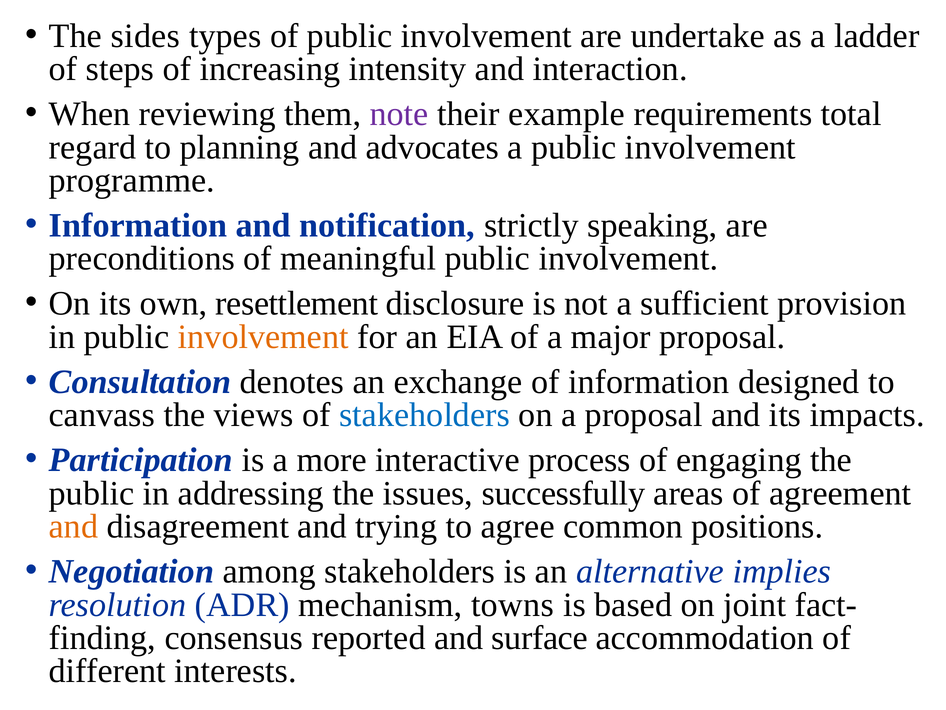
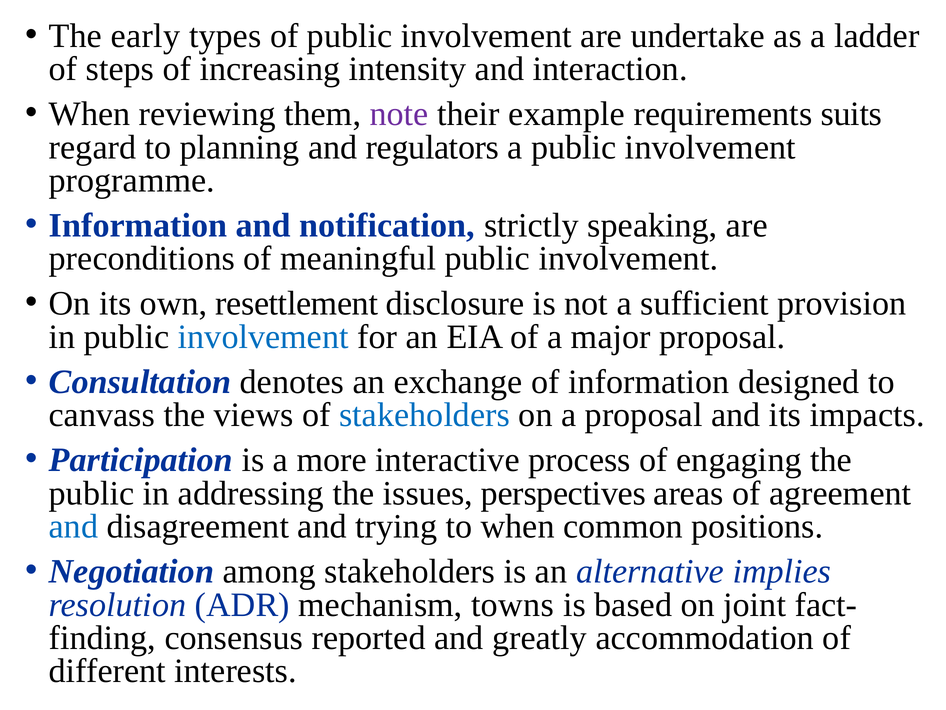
sides: sides -> early (145, 36)
total: total -> suits (851, 114)
advocates: advocates -> regulators (432, 147)
involvement colour: orange -> blue (263, 337)
successfully: successfully -> perspectives (563, 493)
and colour: orange -> blue (73, 526)
to agree: agree -> when (518, 526)
surface: surface -> greatly (539, 638)
